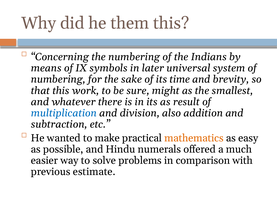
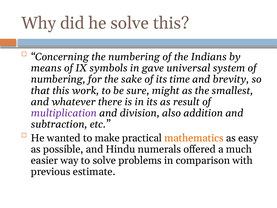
he them: them -> solve (130, 23)
later: later -> gave (153, 68)
multiplication colour: blue -> purple (64, 113)
